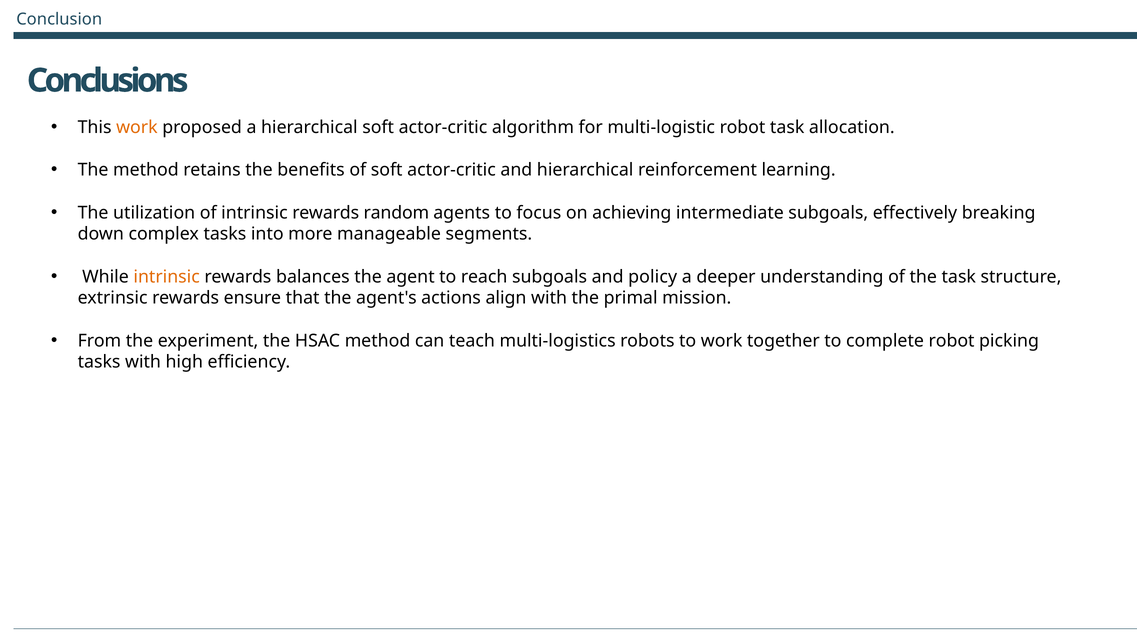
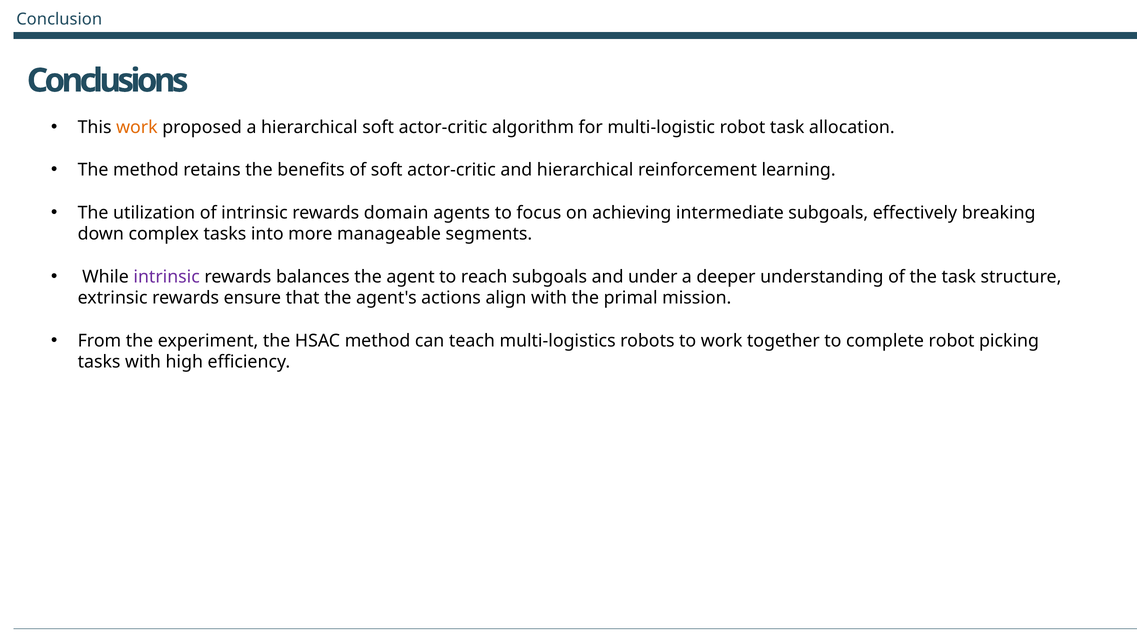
random: random -> domain (396, 213)
intrinsic colour: orange -> purple (167, 277)
policy: policy -> under (653, 277)
